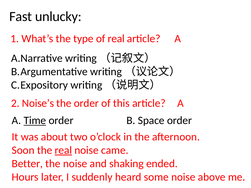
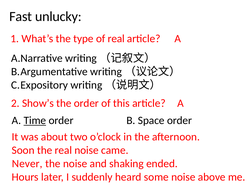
Noise’s: Noise’s -> Show’s (38, 103)
real underline: present -> none (63, 150)
Better: Better -> Never (27, 164)
